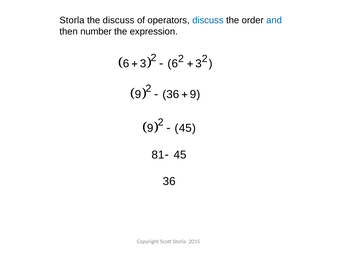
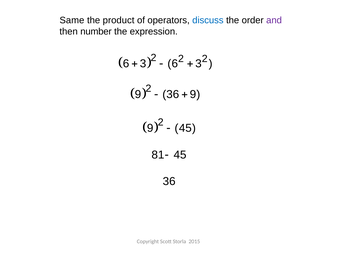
Storla: Storla -> Same (72, 20)
the discuss: discuss -> product (119, 20)
and colour: blue -> purple (274, 20)
